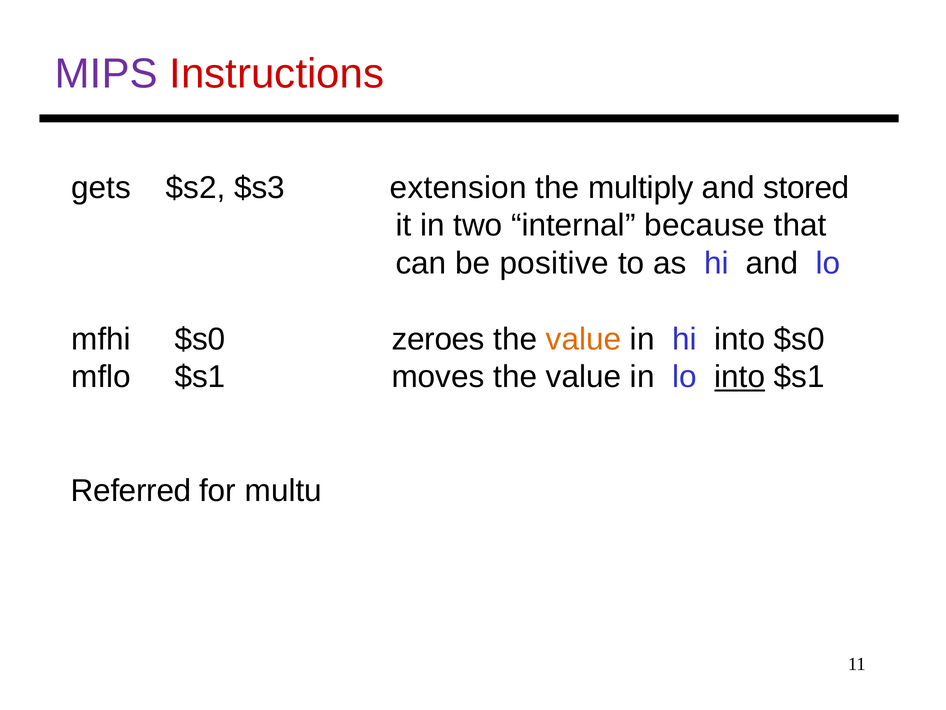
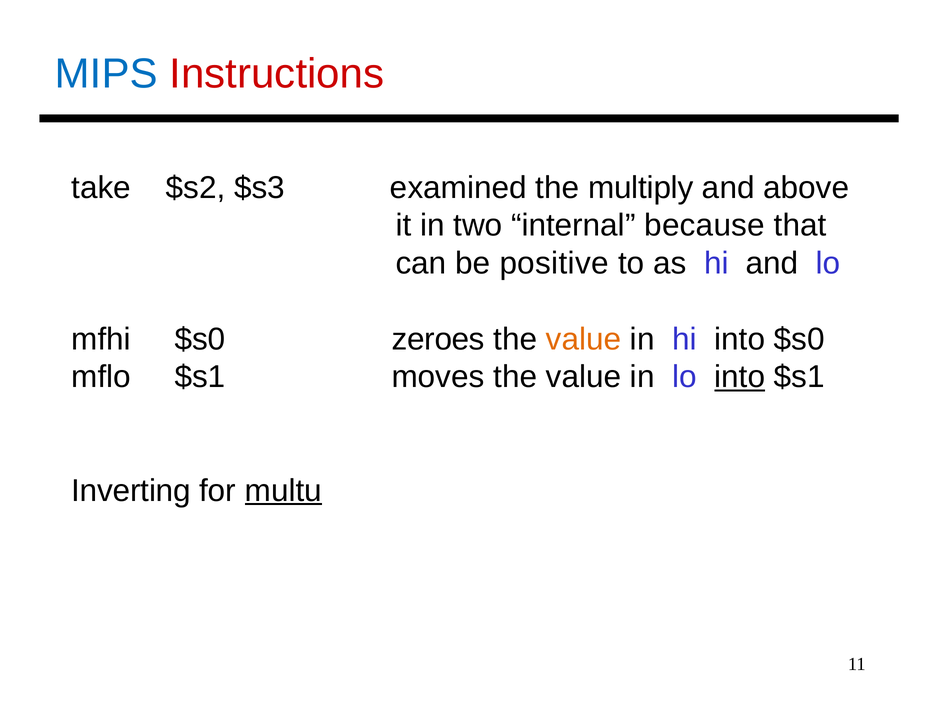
MIPS colour: purple -> blue (106, 74)
gets: gets -> take (101, 188)
extension: extension -> examined (458, 188)
stored: stored -> above (806, 188)
Referred: Referred -> Inverting (131, 490)
multu underline: none -> present (283, 490)
